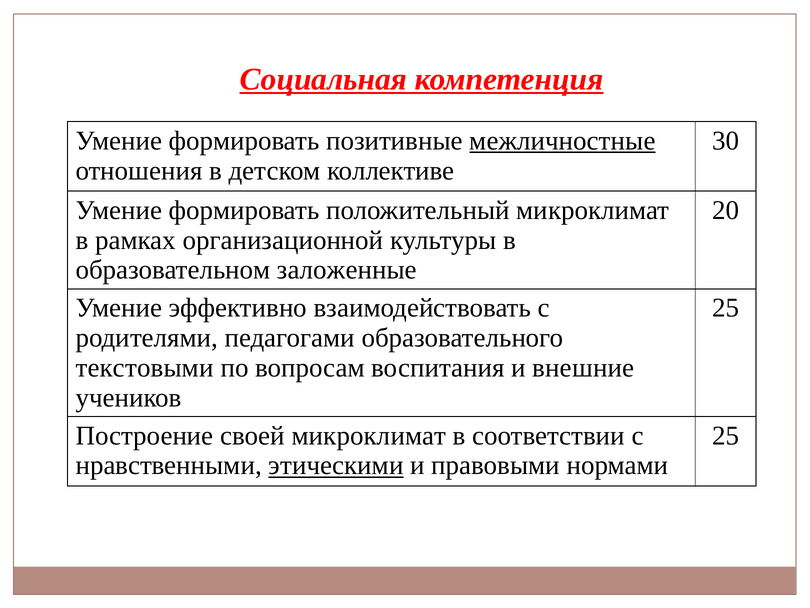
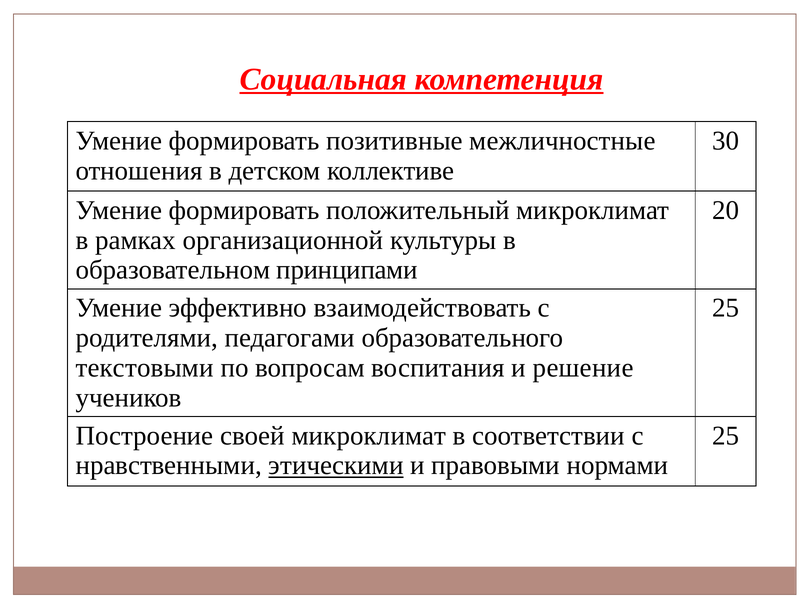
межличностные underline: present -> none (562, 141)
заложенные: заложенные -> принципами (347, 270)
внешние: внешние -> решение (583, 367)
